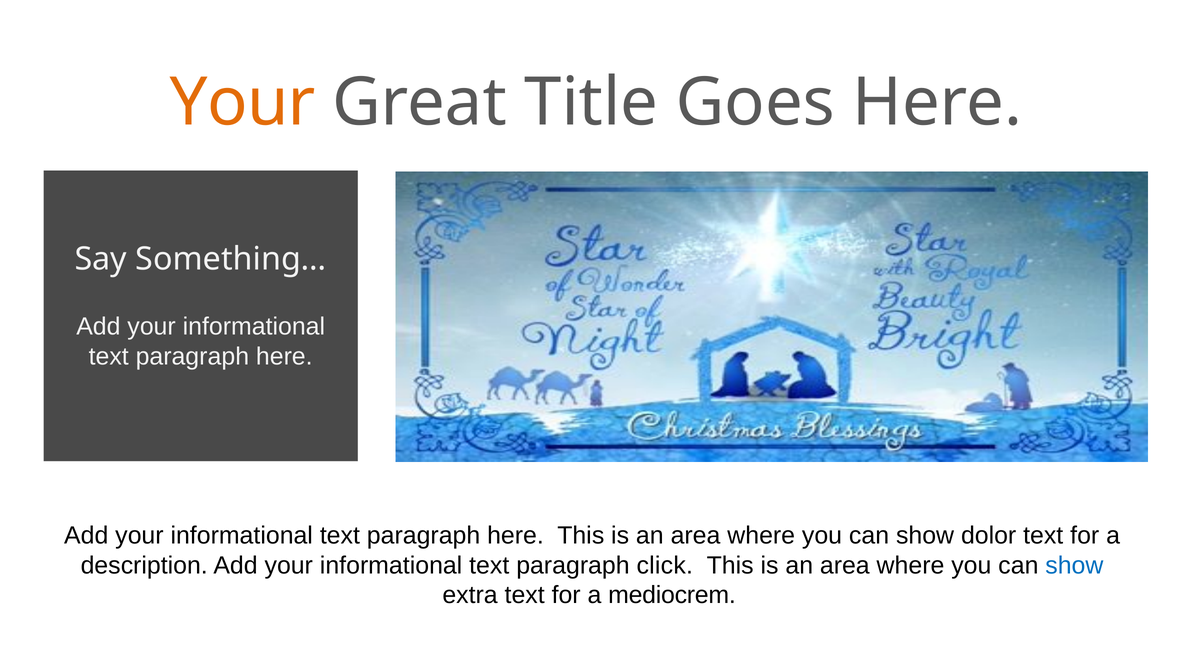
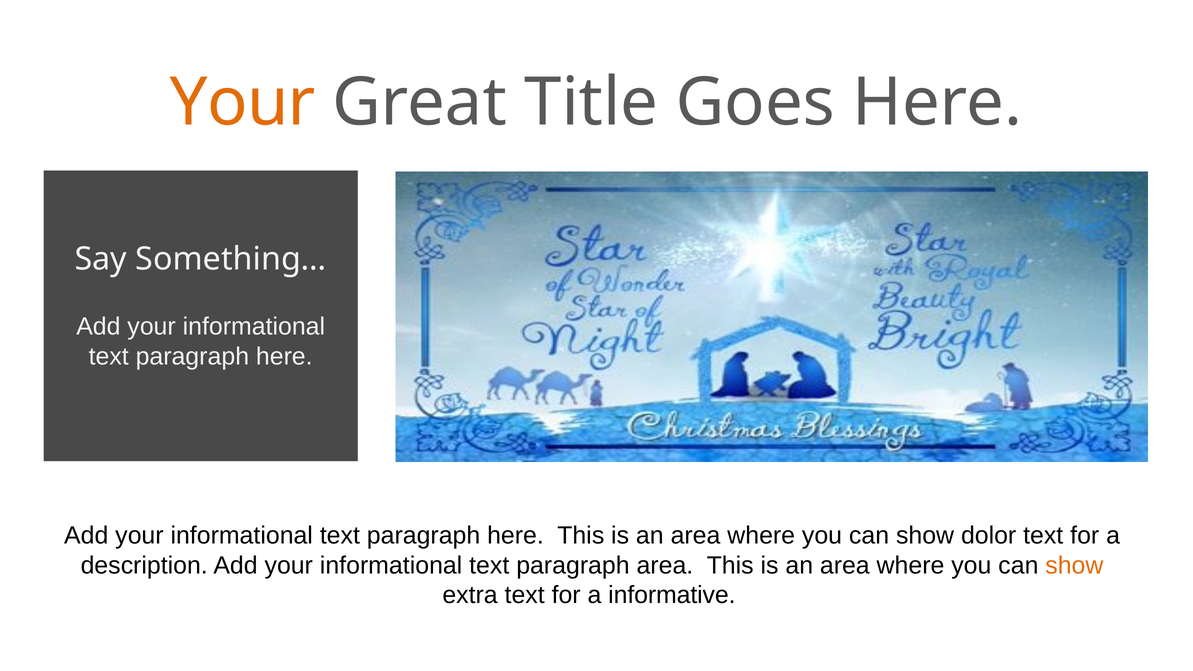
paragraph click: click -> area (665, 565)
show colour: blue -> orange (1074, 565)
mediocrem: mediocrem -> informative (672, 595)
